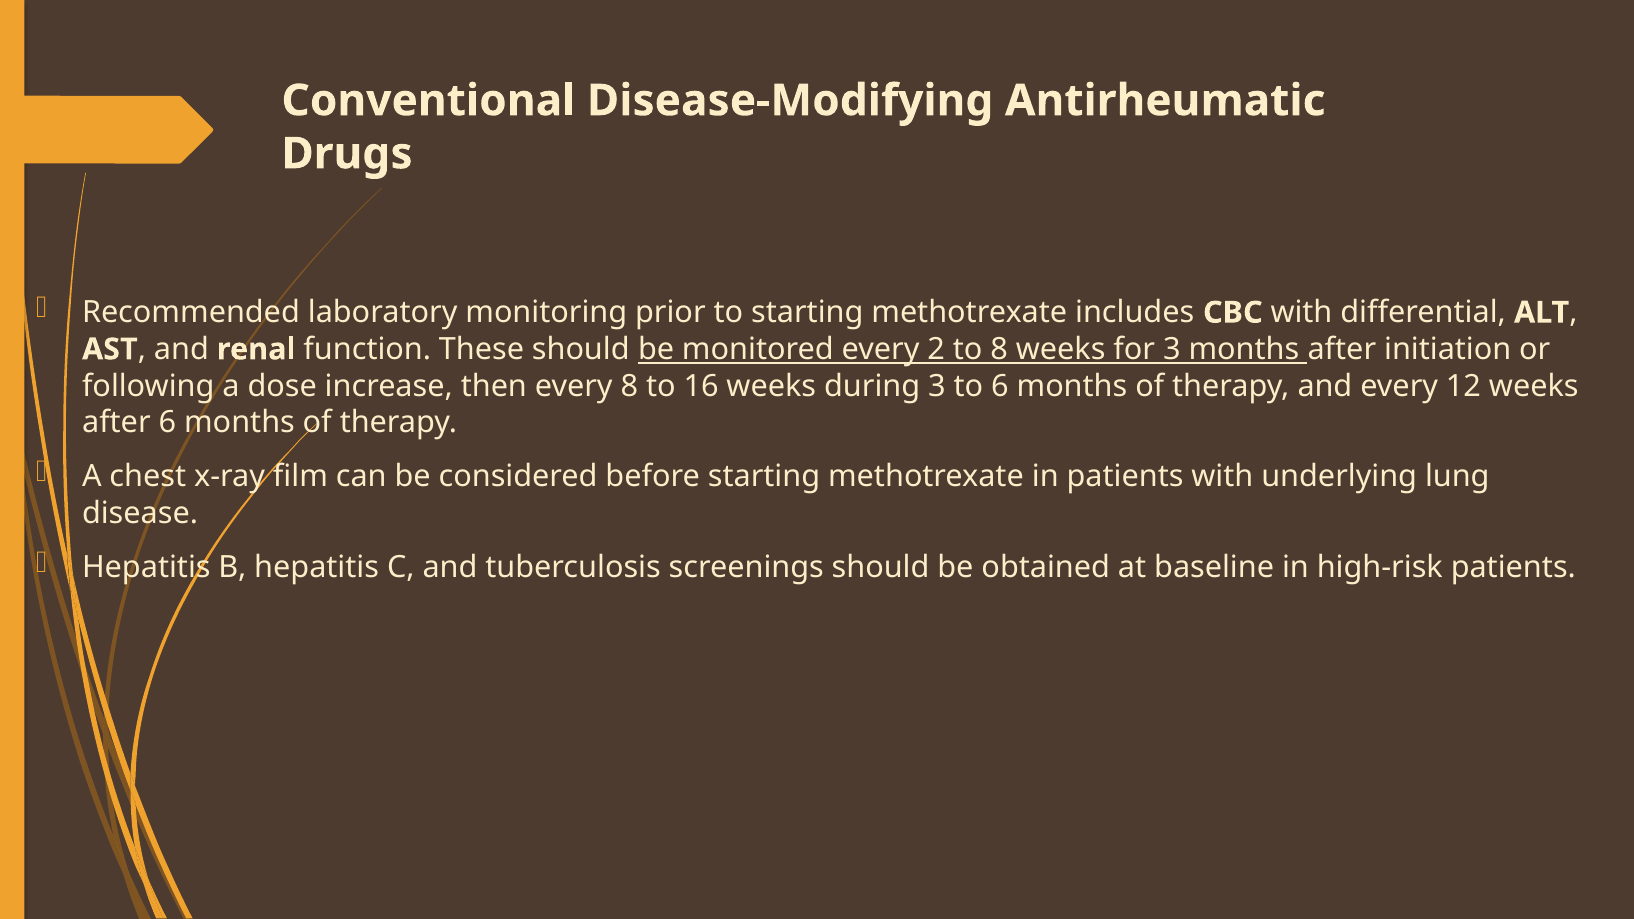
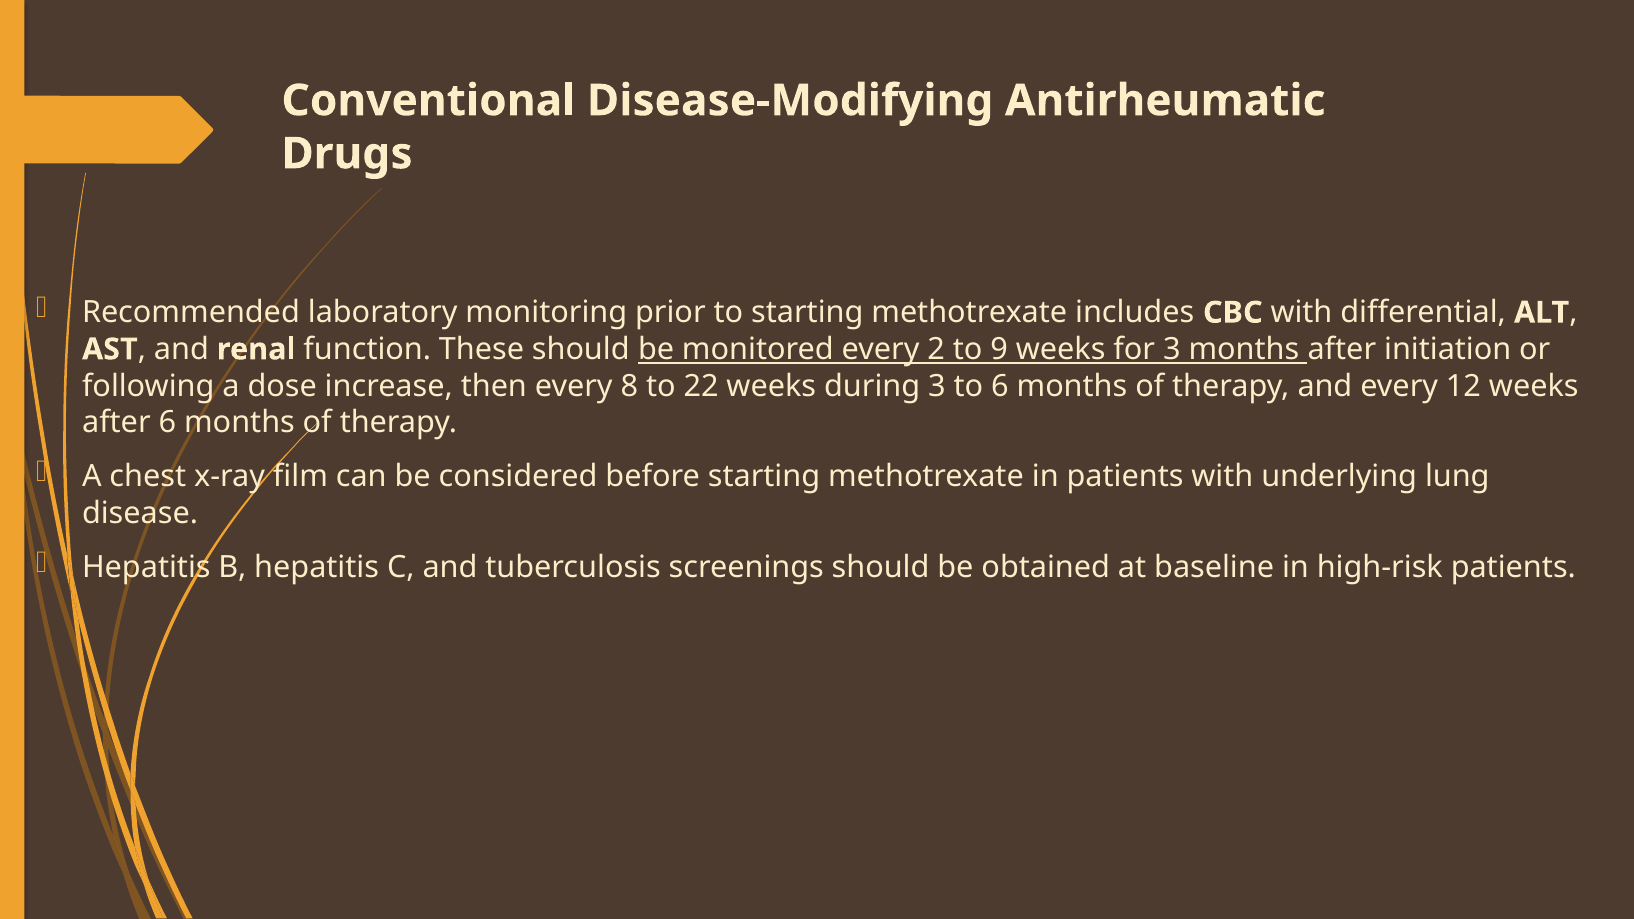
to 8: 8 -> 9 (999, 349)
16: 16 -> 22 (701, 386)
